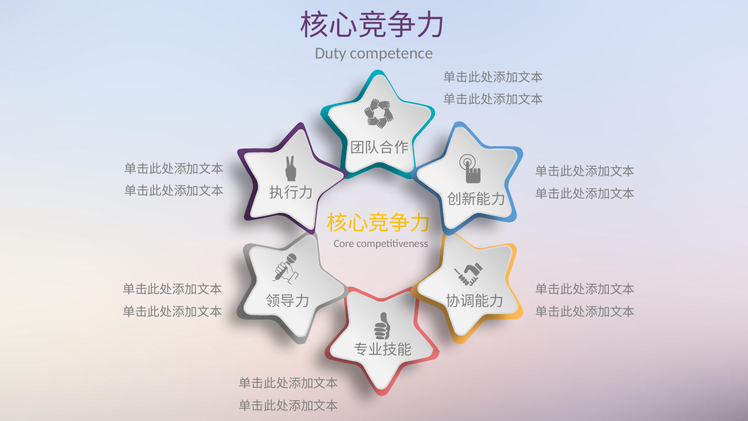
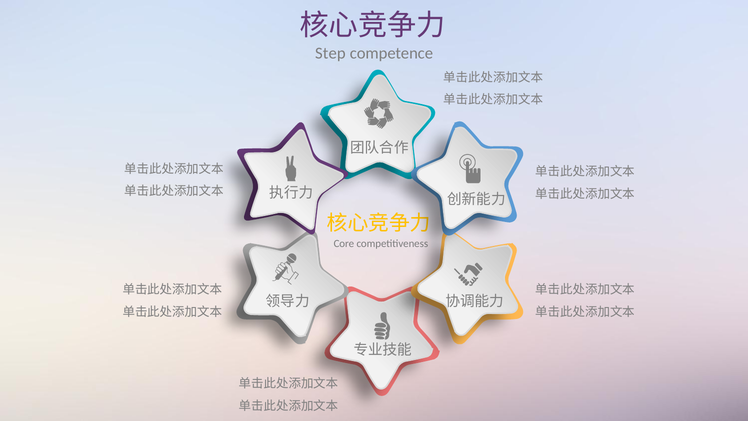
Duty: Duty -> Step (330, 53)
